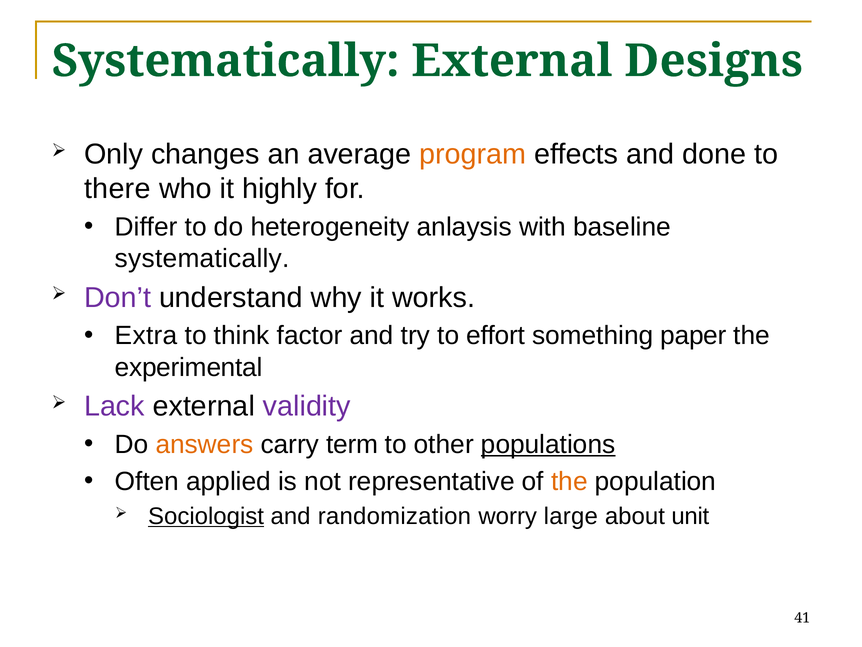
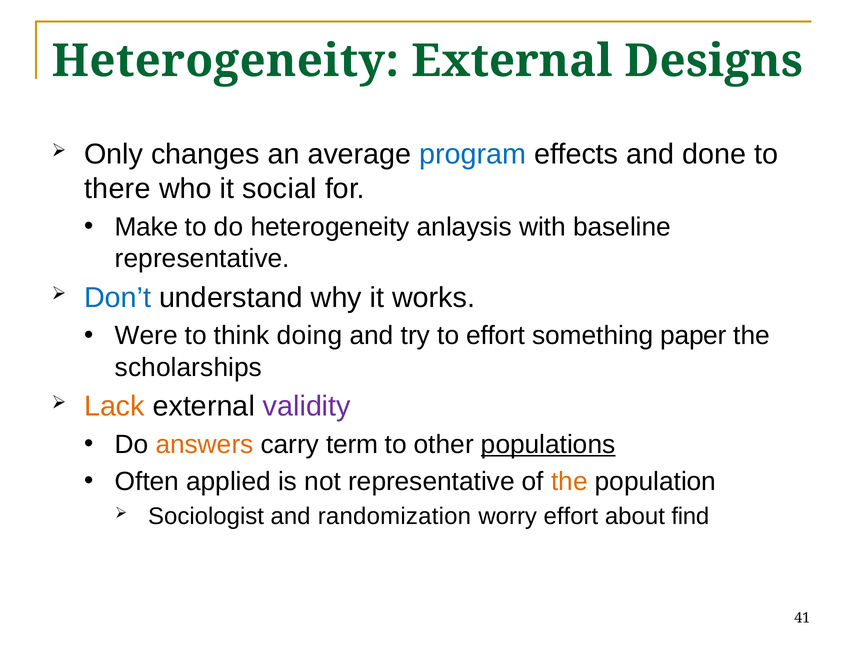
Systematically: Systematically -> Heterogeneity (225, 61)
program colour: orange -> blue (473, 154)
highly: highly -> social (279, 189)
Differ: Differ -> Make (146, 227)
systematically: systematically -> representative (202, 258)
Don’t colour: purple -> blue (118, 297)
Extra: Extra -> Were (146, 335)
factor: factor -> doing (310, 335)
experimental: experimental -> scholarships (189, 367)
Lack colour: purple -> orange (114, 406)
Sociologist underline: present -> none (206, 516)
worry large: large -> effort (571, 516)
unit: unit -> find (690, 516)
